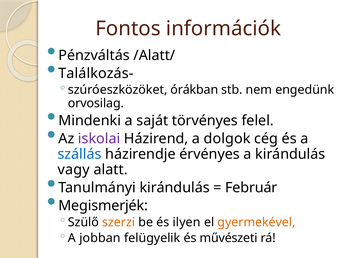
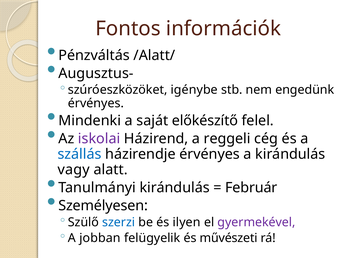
Találkozás-: Találkozás- -> Augusztus- (96, 73)
órákban: órákban -> igénybe (194, 90)
orvosilag: orvosilag -> érvényes (96, 103)
törvényes: törvényes -> előkészítő (205, 121)
dolgok: dolgok -> reggeli (227, 139)
Megismerjék: Megismerjék -> Személyesen (103, 206)
szerzi colour: orange -> blue (119, 222)
gyermekével colour: orange -> purple (256, 222)
